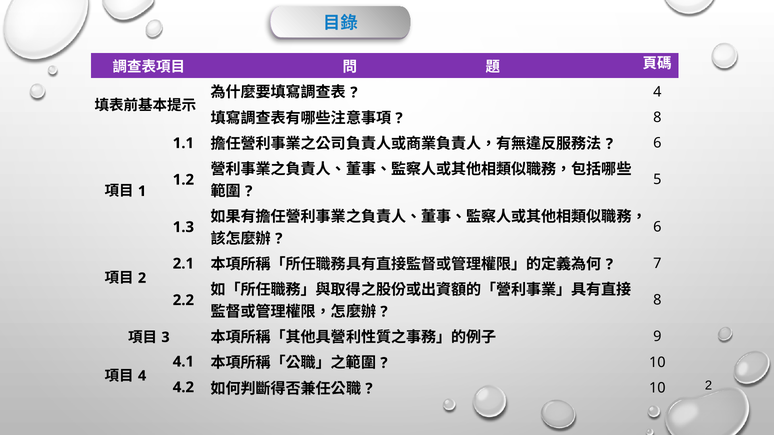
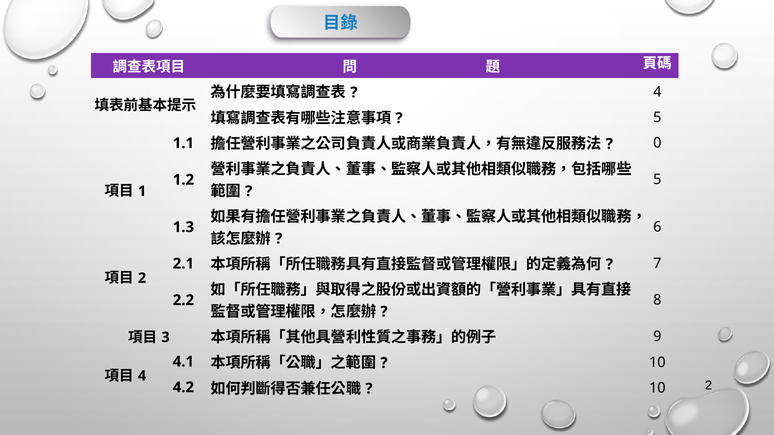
8: 8 -> 5 (657, 118)
6: 6 -> 0 (657, 143)
